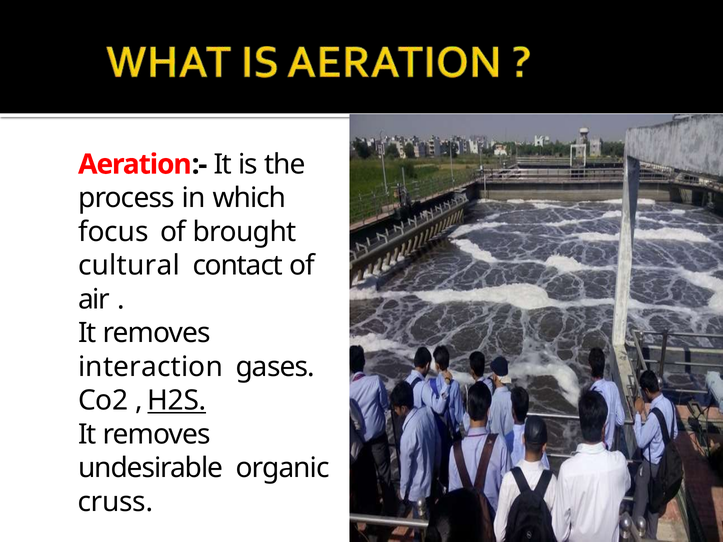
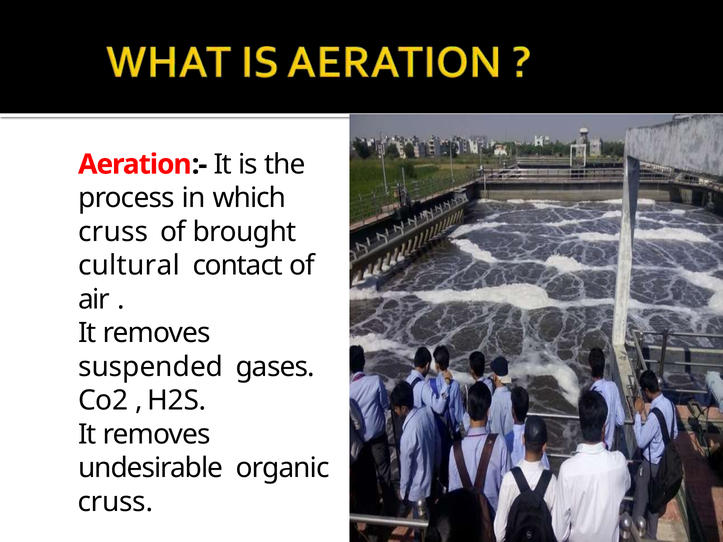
focus: focus -> cruss (113, 232)
interaction: interaction -> suspended (151, 367)
H2S underline: present -> none (177, 401)
